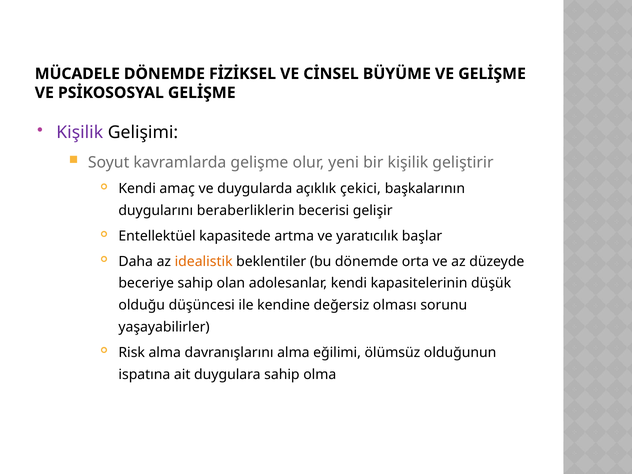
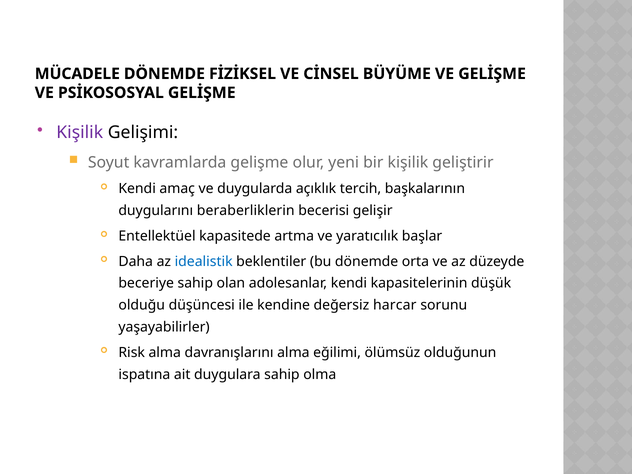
çekici: çekici -> tercih (361, 189)
idealistik colour: orange -> blue (204, 261)
olması: olması -> harcar (395, 305)
